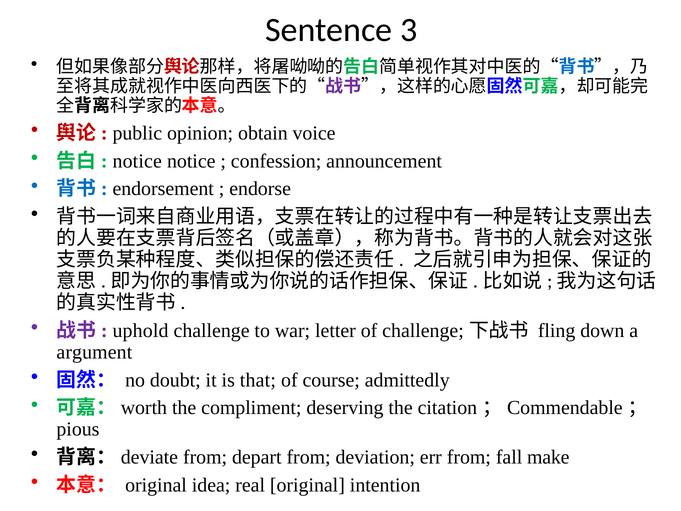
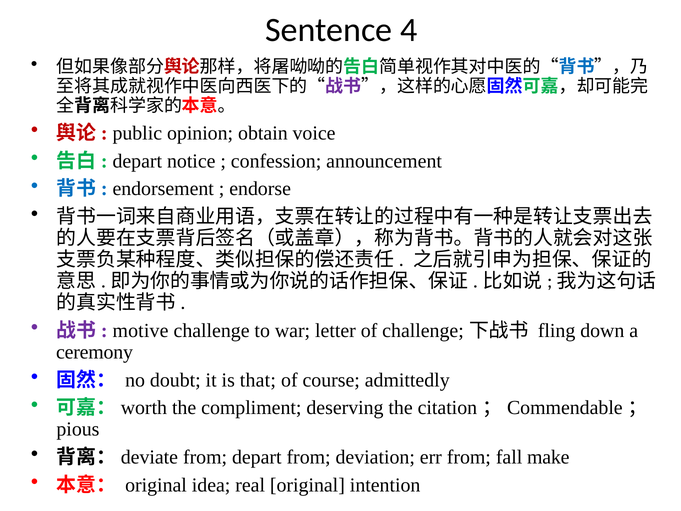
3: 3 -> 4 (409, 30)
notice: notice -> depart (137, 161)
uphold: uphold -> motive (141, 330)
argument: argument -> ceremony (95, 352)
